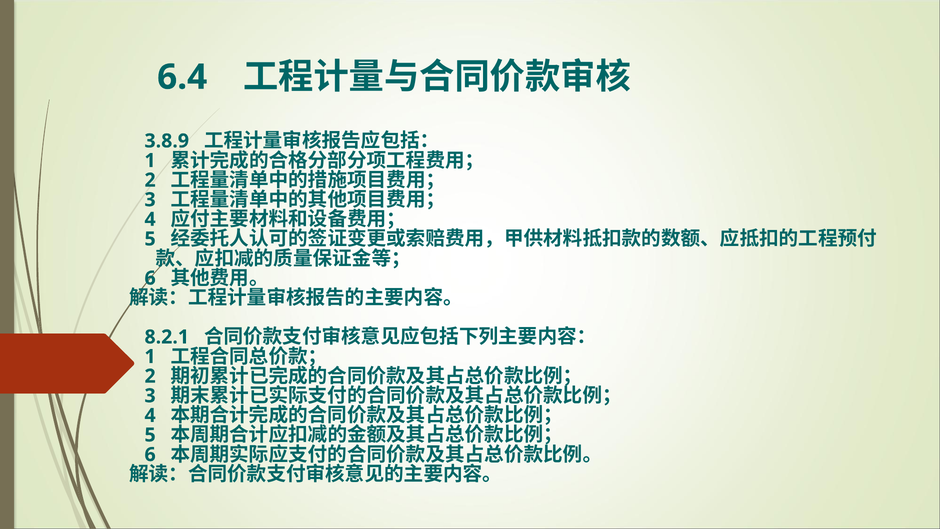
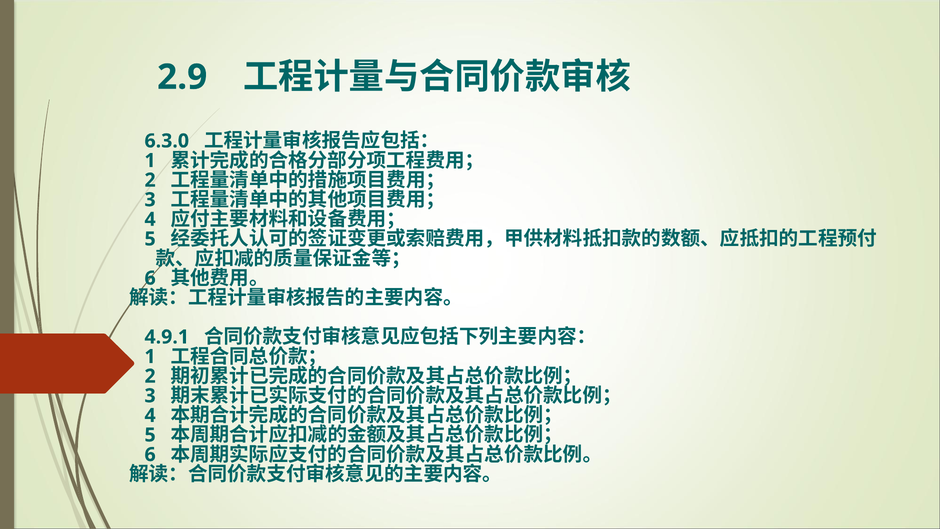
6.4: 6.4 -> 2.9 (182, 77)
3.8.9: 3.8.9 -> 6.3.0 (167, 141)
8.2.1: 8.2.1 -> 4.9.1 (167, 337)
